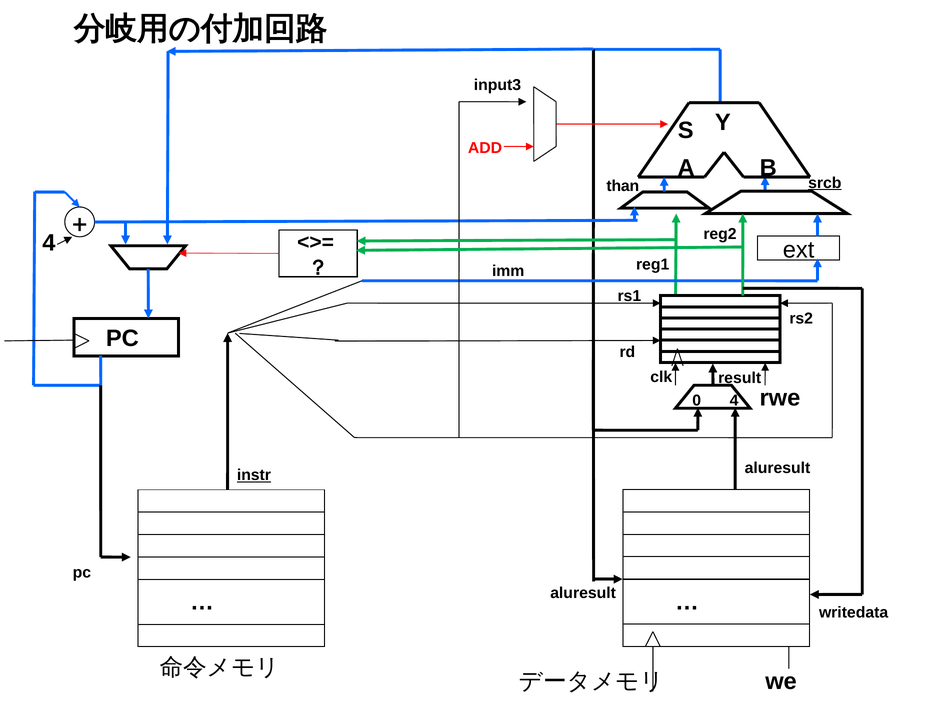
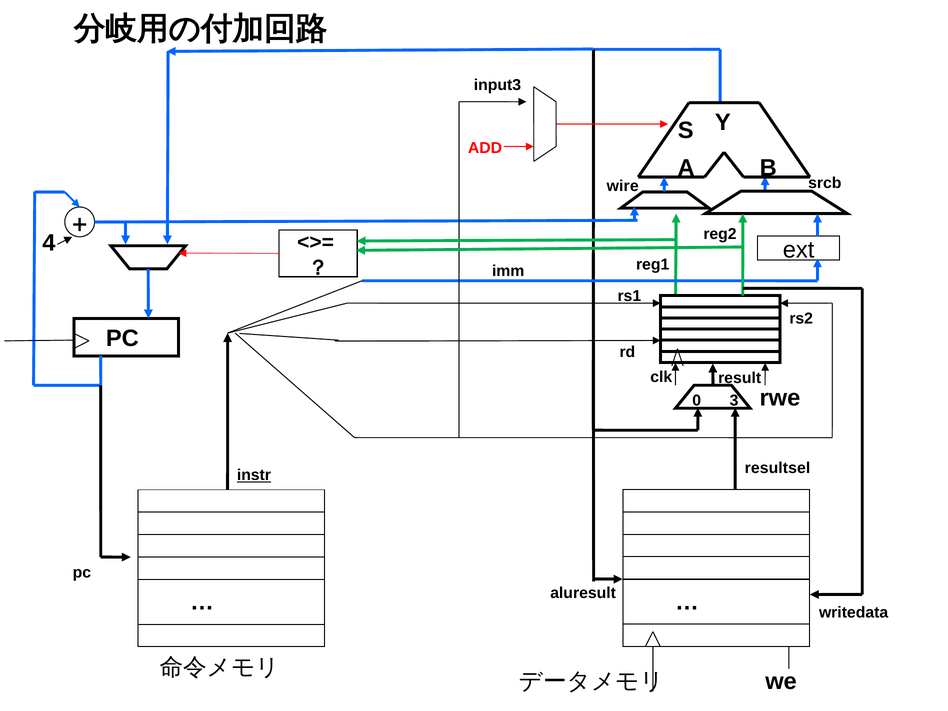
srcb underline: present -> none (825, 183)
than: than -> wire (623, 186)
0 4: 4 -> 3 (734, 400)
aluresult: aluresult -> resultsel (777, 468)
